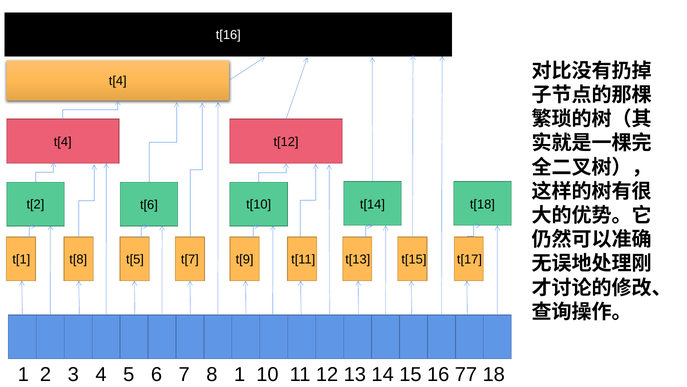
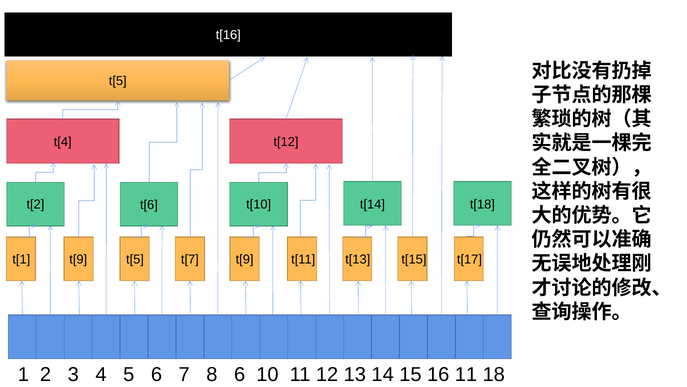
t[4: t[4 -> t[5 (118, 81)
t[8: t[8 -> t[9 (78, 259)
8 1: 1 -> 6 (240, 374)
16 77: 77 -> 11 (466, 374)
